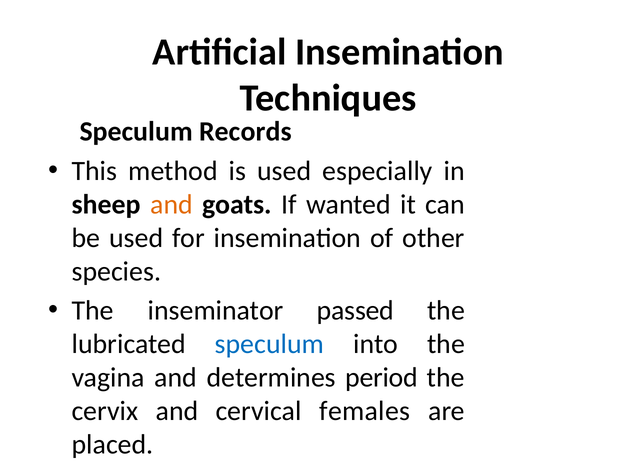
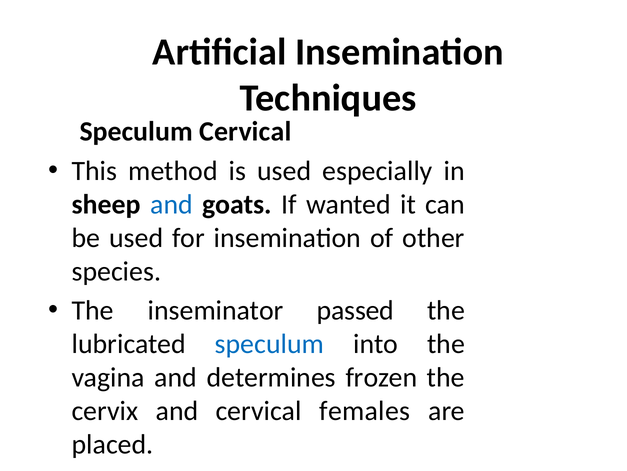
Speculum Records: Records -> Cervical (245, 132)
and colour: orange -> blue (172, 204)
period: period -> frozen (381, 377)
